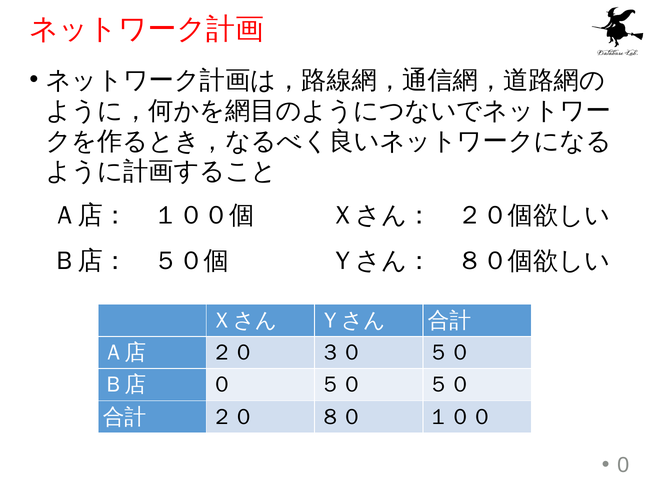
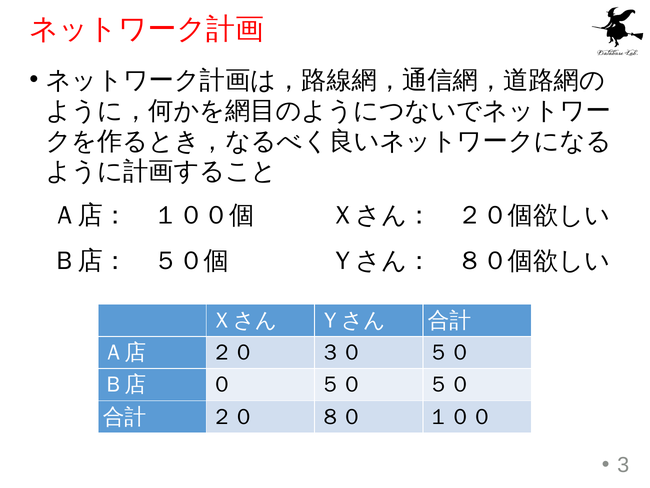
0: 0 -> 3 (623, 465)
